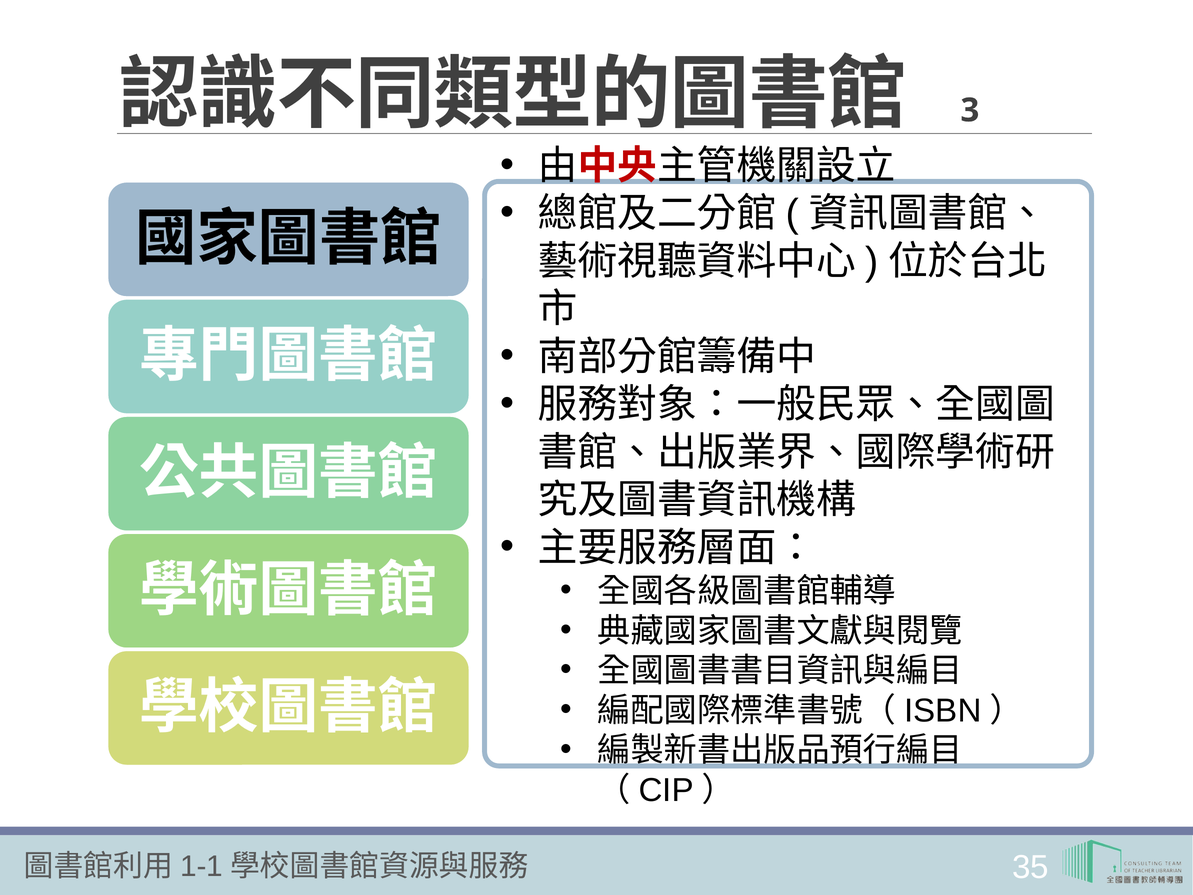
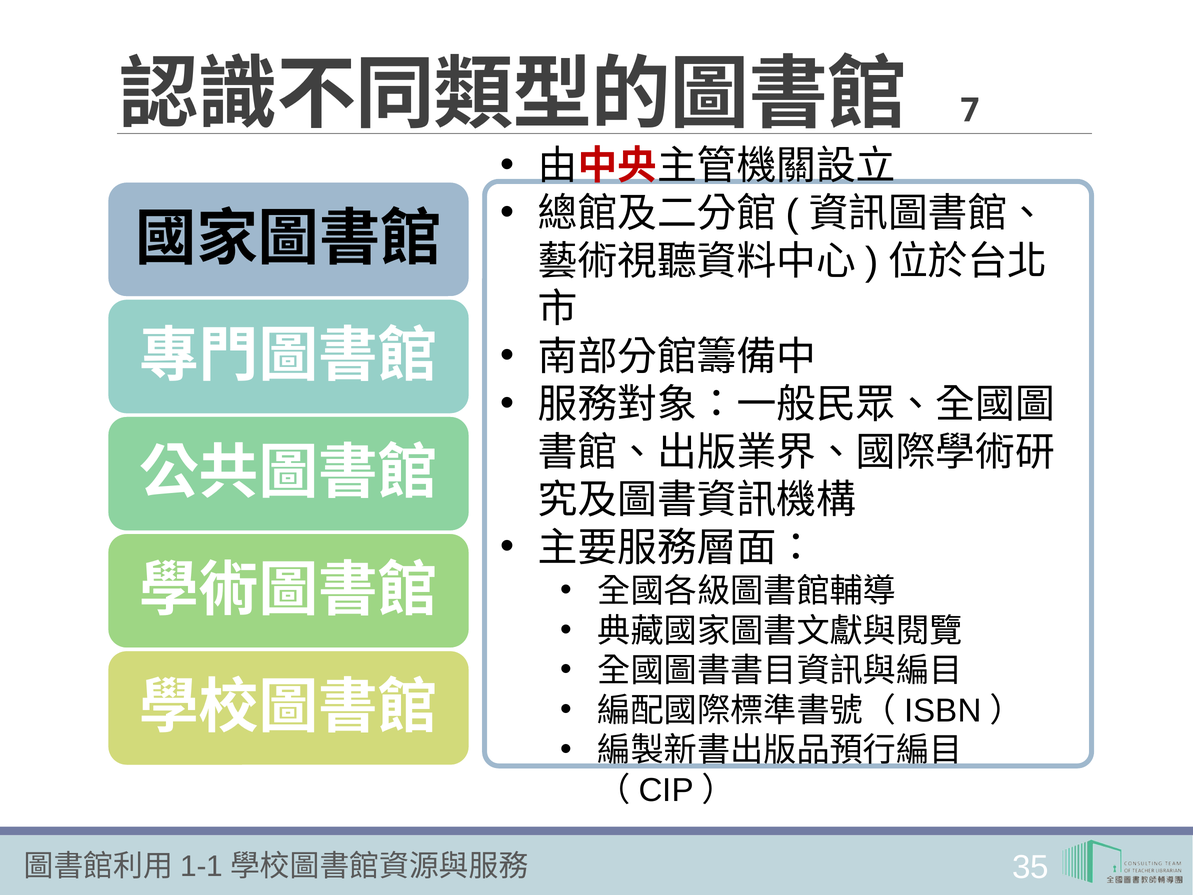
3: 3 -> 7 (970, 110)
